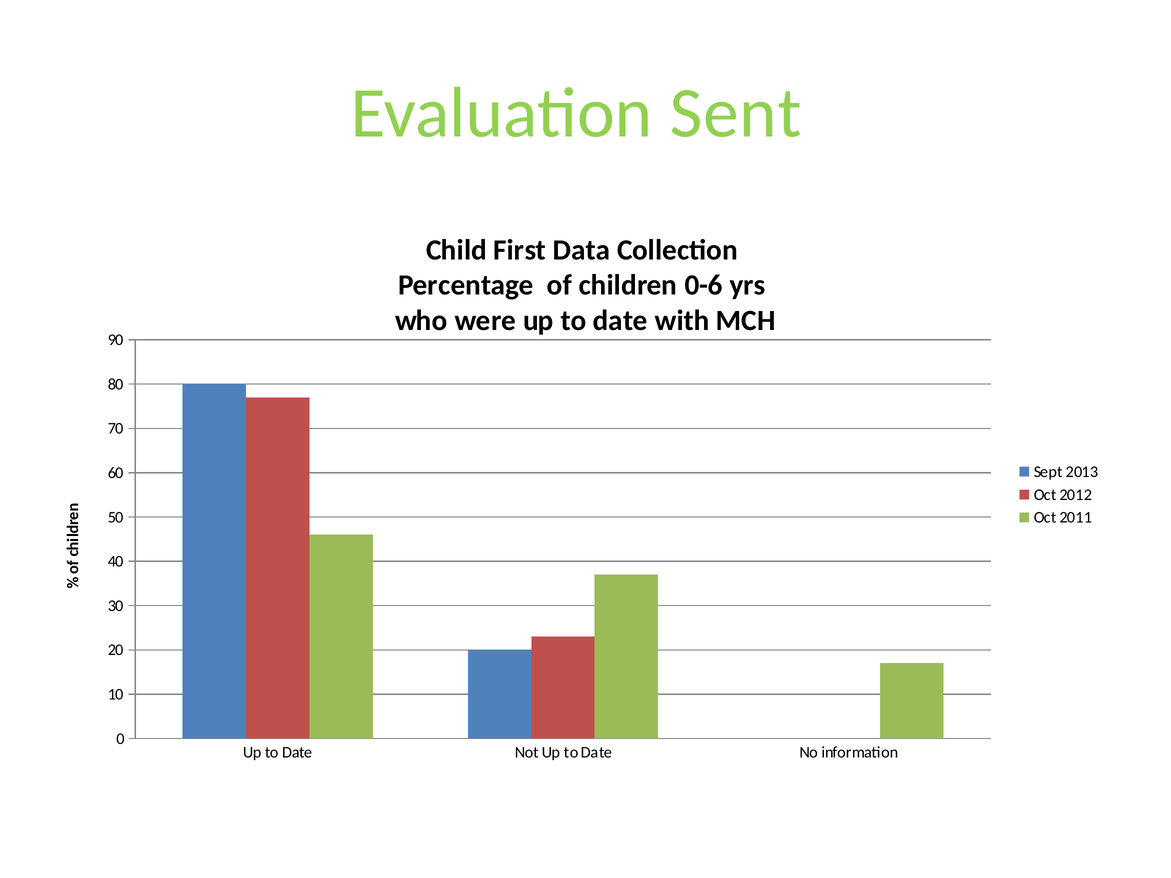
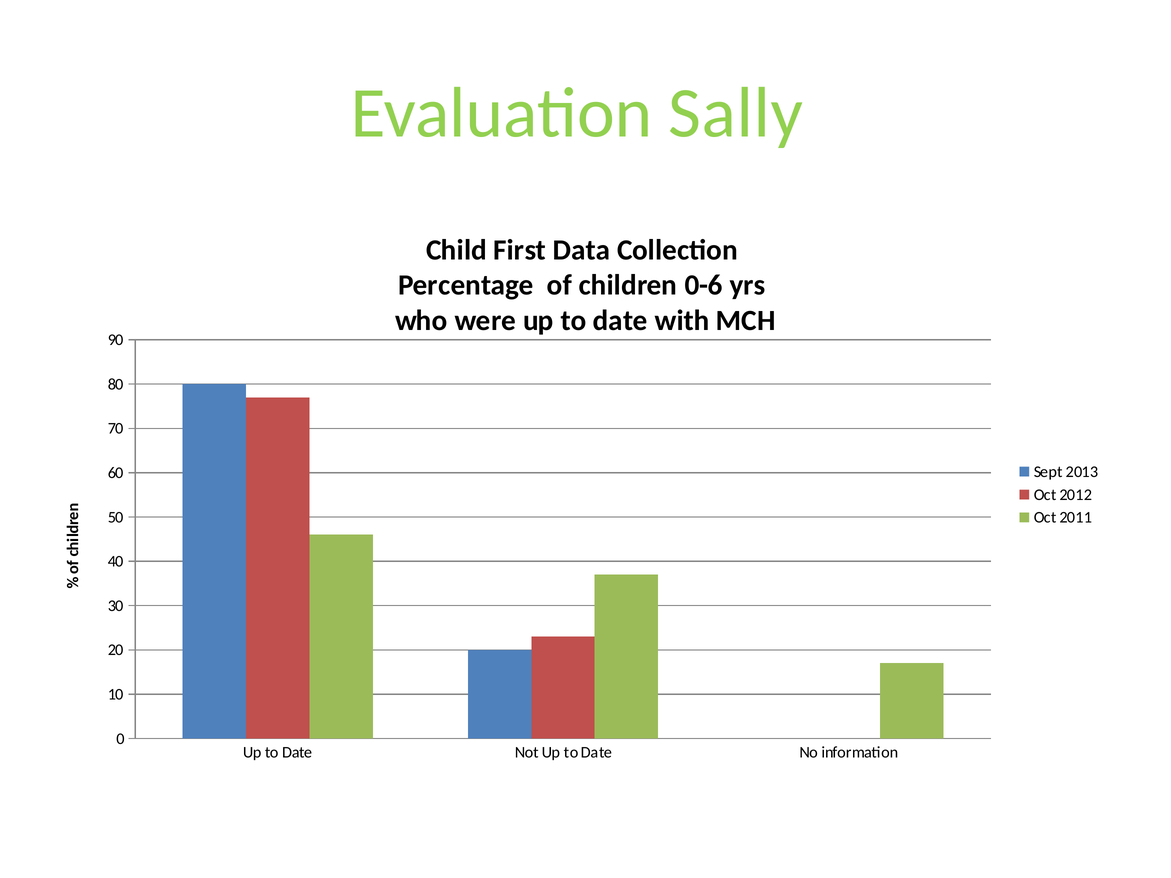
Sent: Sent -> Sally (736, 113)
